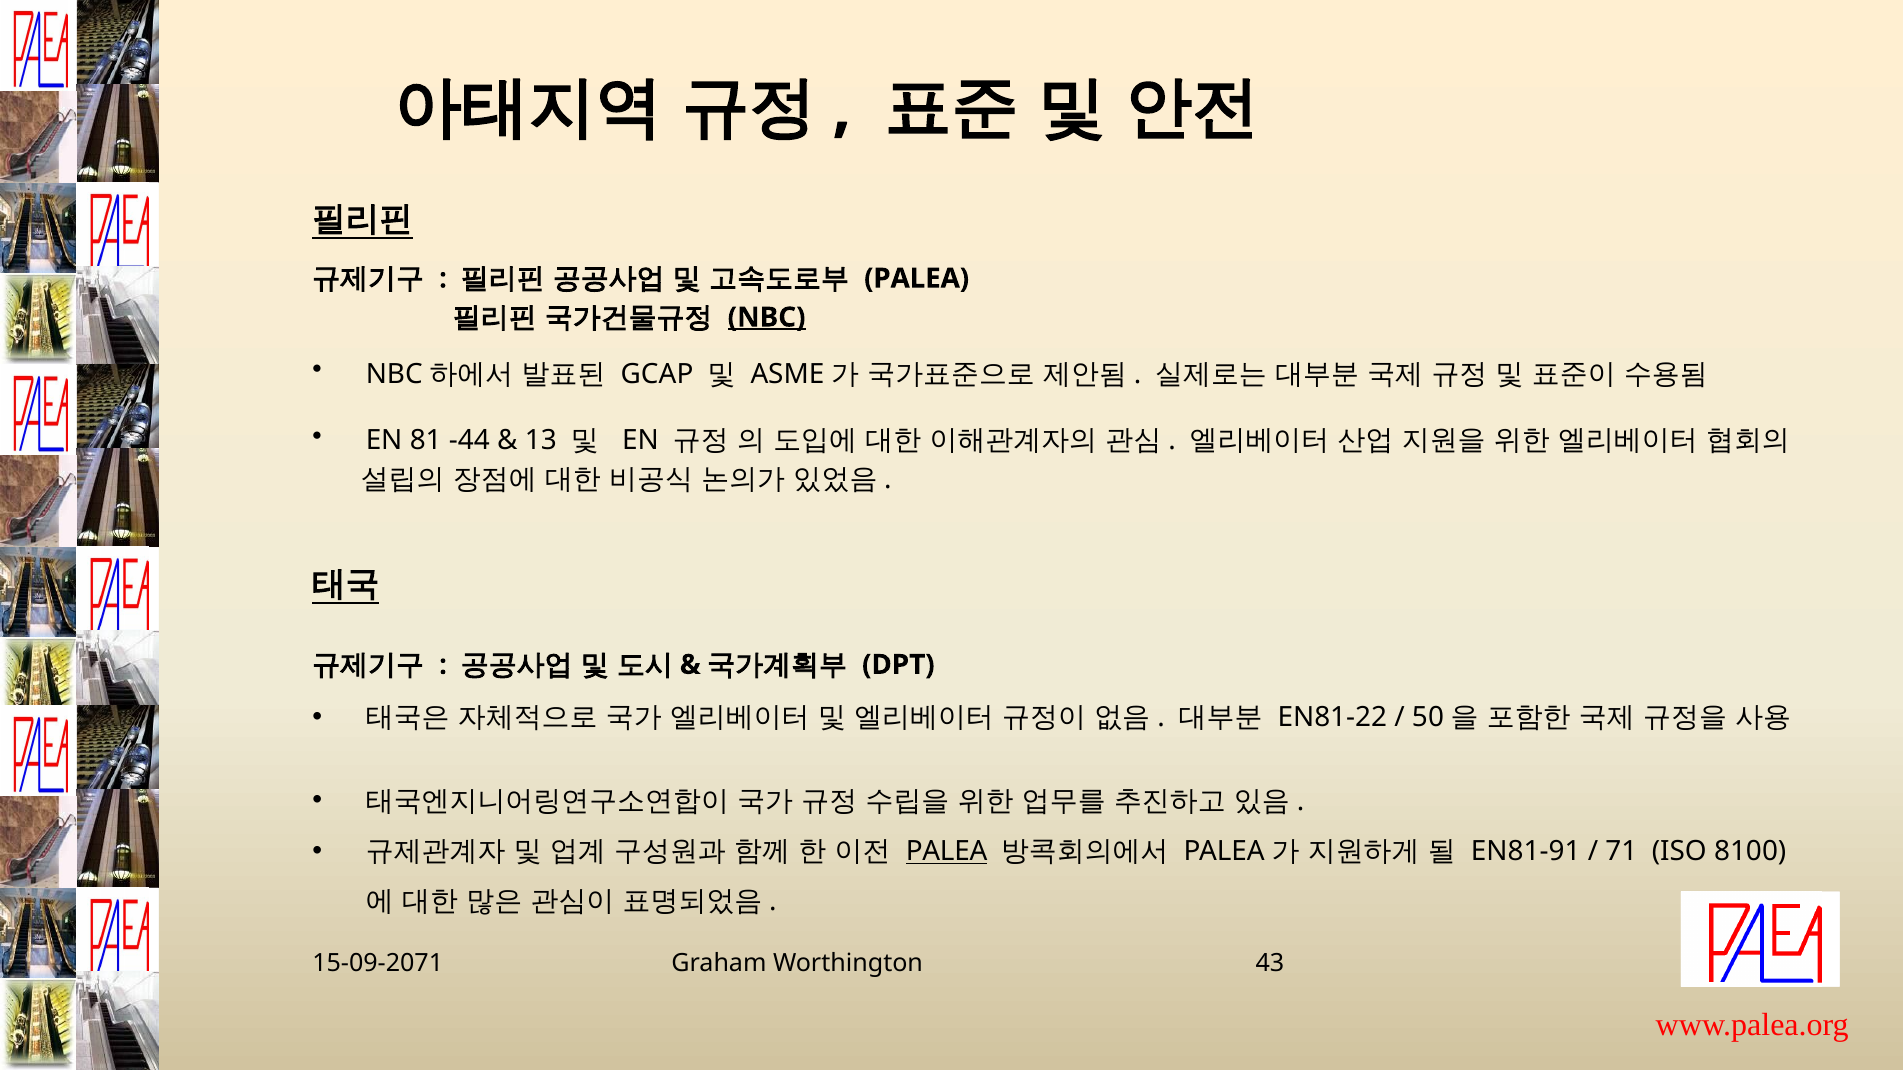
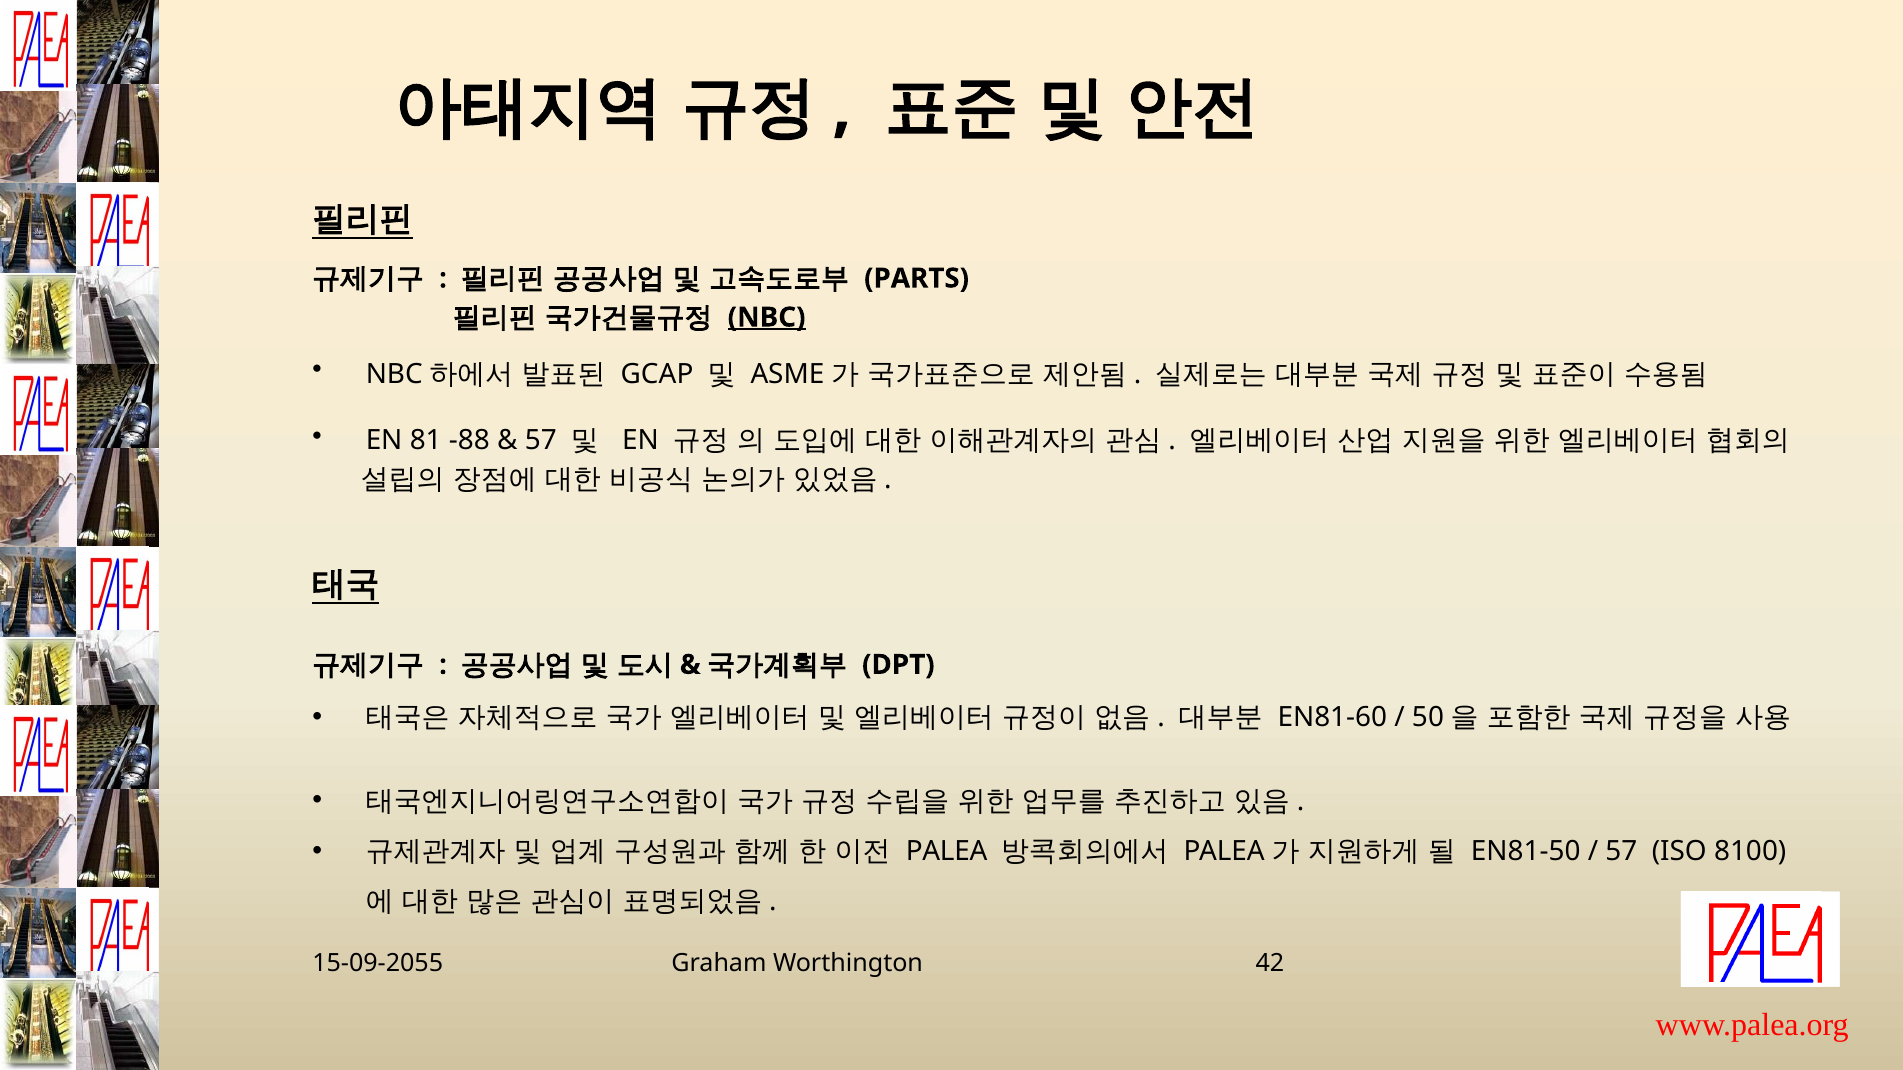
PALEA: PALEA -> PARTS (917, 278)
-44: -44 -> -88 (469, 440)
13: 13 -> 57 (541, 440)
EN81-22: EN81-22 -> EN81-60 (1332, 718)
PALEA underline: present -> none (947, 852)
EN81-91: EN81-91 -> EN81-50 (1526, 852)
71: 71 -> 57 (1621, 852)
15-09-2071: 15-09-2071 -> 15-09-2055 (378, 964)
43: 43 -> 42 (1270, 964)
